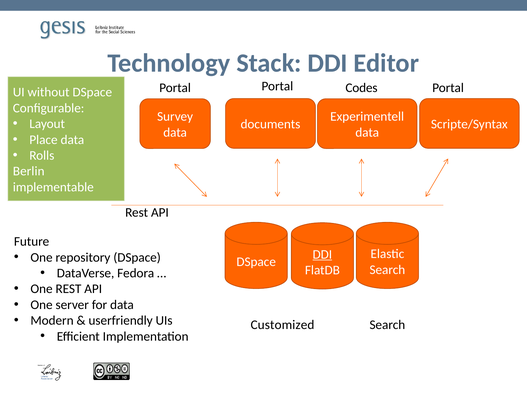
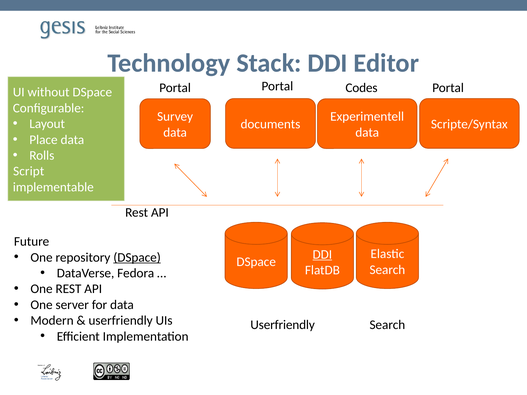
Berlin: Berlin -> Script (29, 171)
DSpace underline: none -> present (137, 257)
Customized: Customized -> Userfriendly (283, 325)
